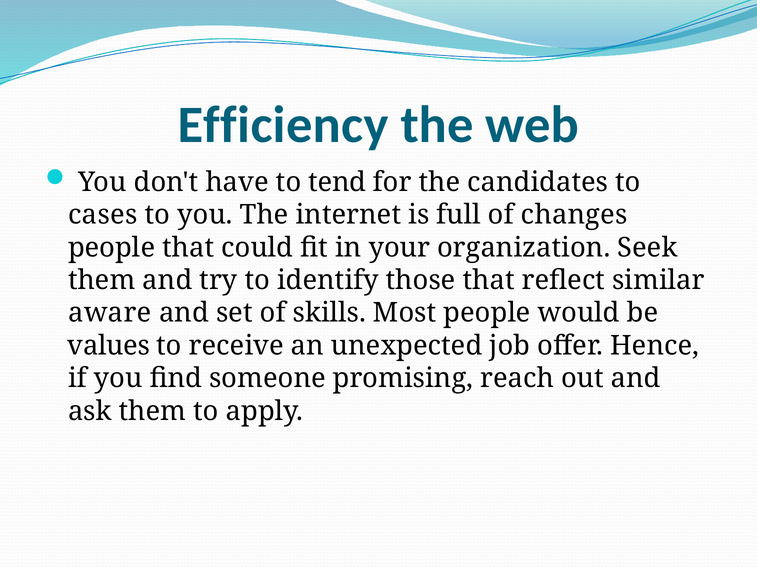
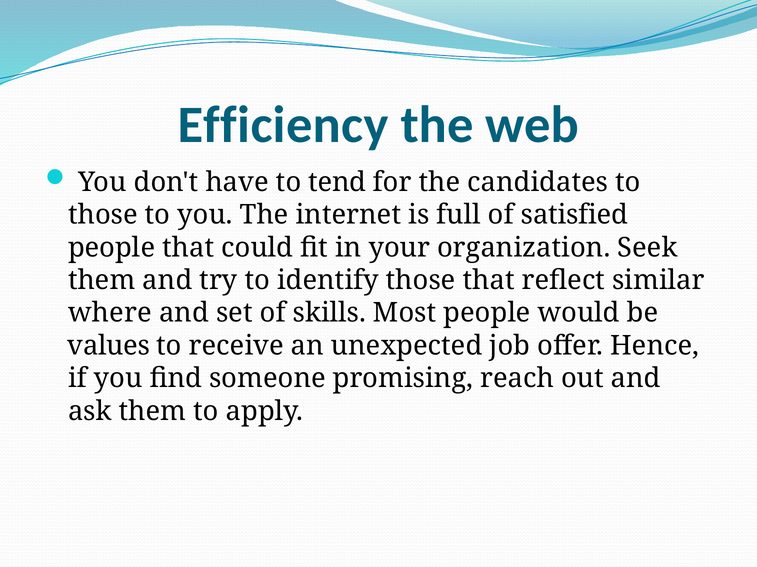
cases: cases -> those (103, 215)
changes: changes -> satisfied (574, 215)
aware: aware -> where (110, 313)
